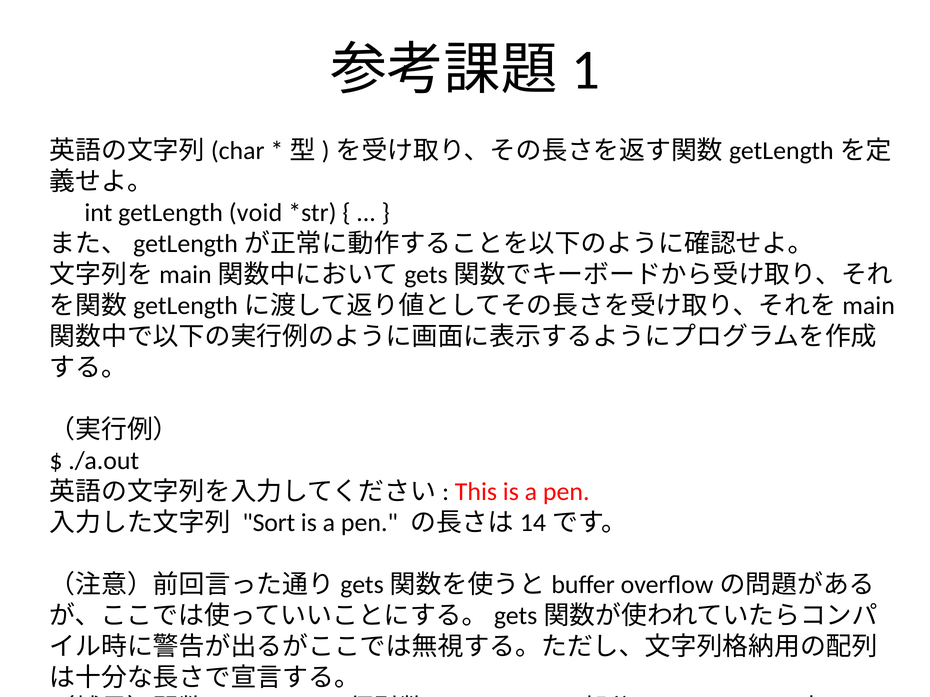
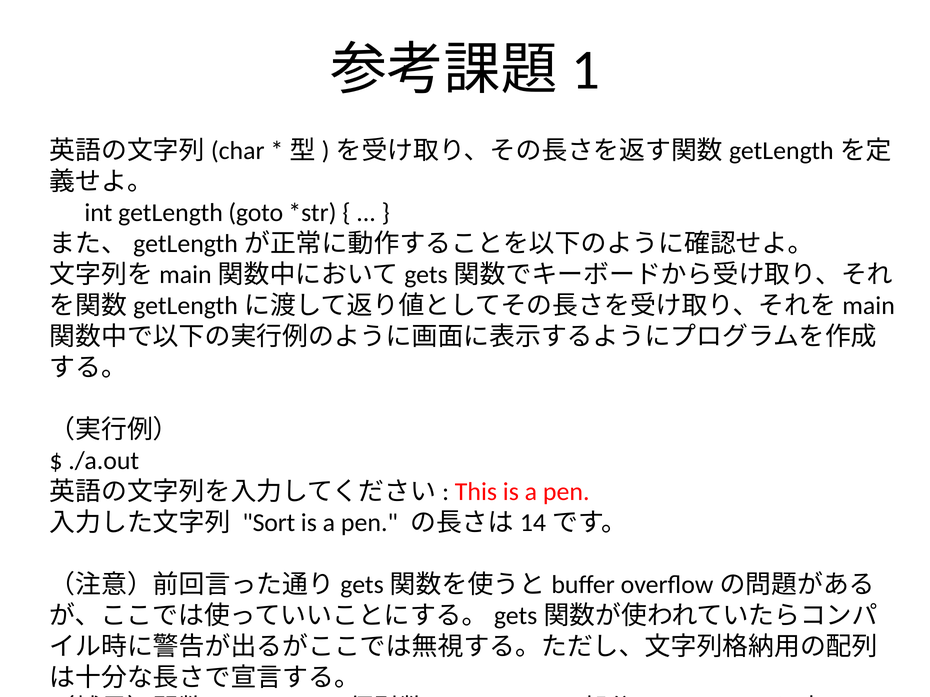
void: void -> goto (256, 213)
